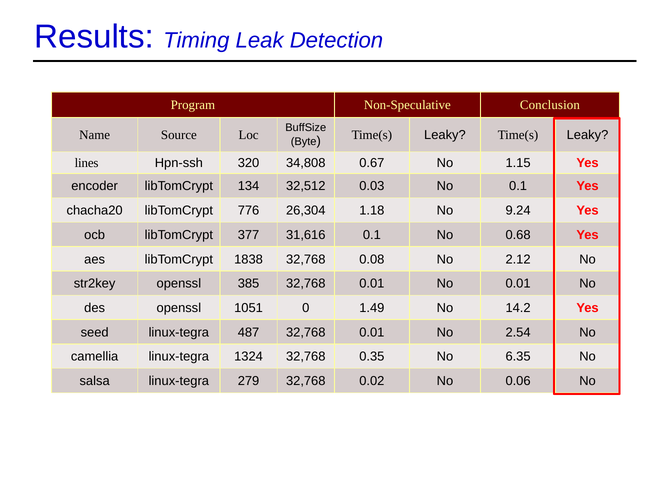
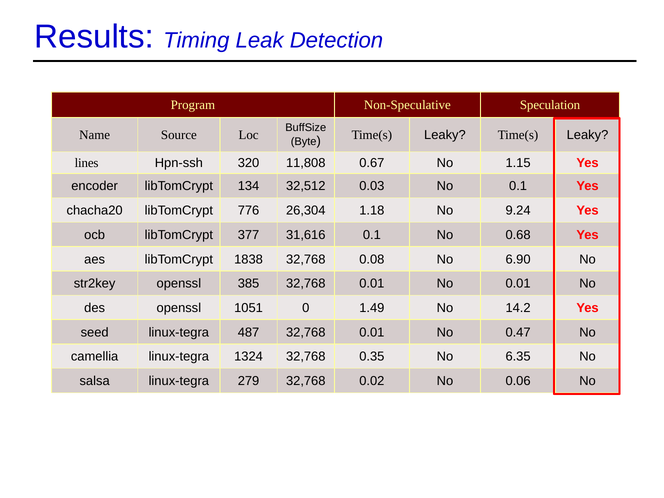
Conclusion: Conclusion -> Speculation (550, 105)
34,808: 34,808 -> 11,808 (306, 163)
2.12: 2.12 -> 6.90 (518, 259)
2.54: 2.54 -> 0.47 (518, 332)
